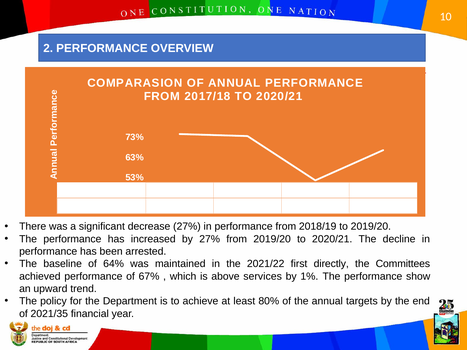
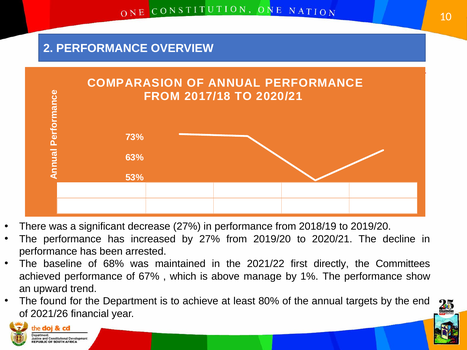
64%: 64% -> 68% (114, 264)
services: services -> manage (263, 276)
policy: policy -> found (53, 301)
2021/35: 2021/35 -> 2021/26 (49, 314)
